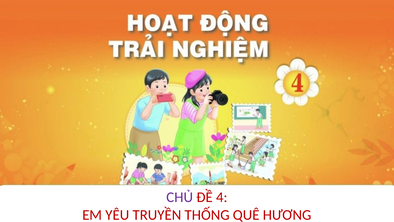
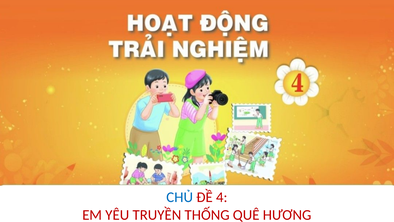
CHỦ colour: purple -> blue (180, 197)
